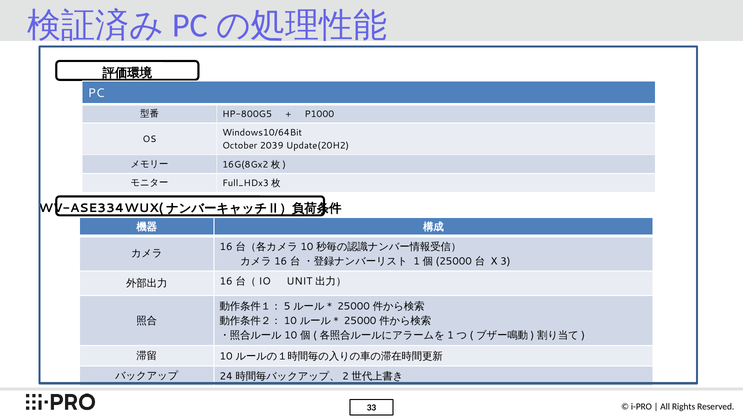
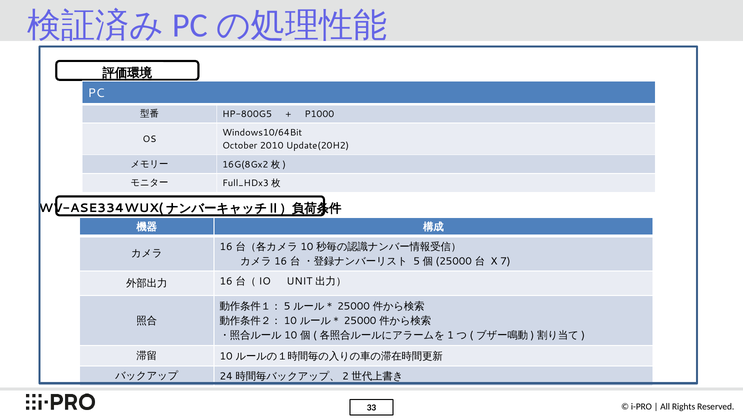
2039: 2039 -> 2010 (272, 146)
1: 1 -> 5 (417, 261)
3: 3 -> 7 (505, 261)
